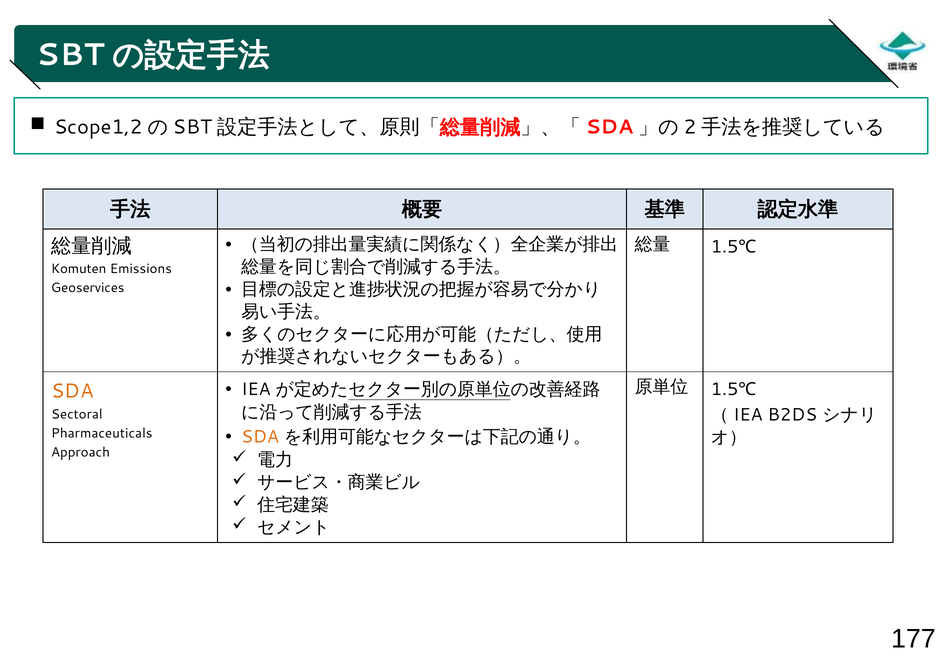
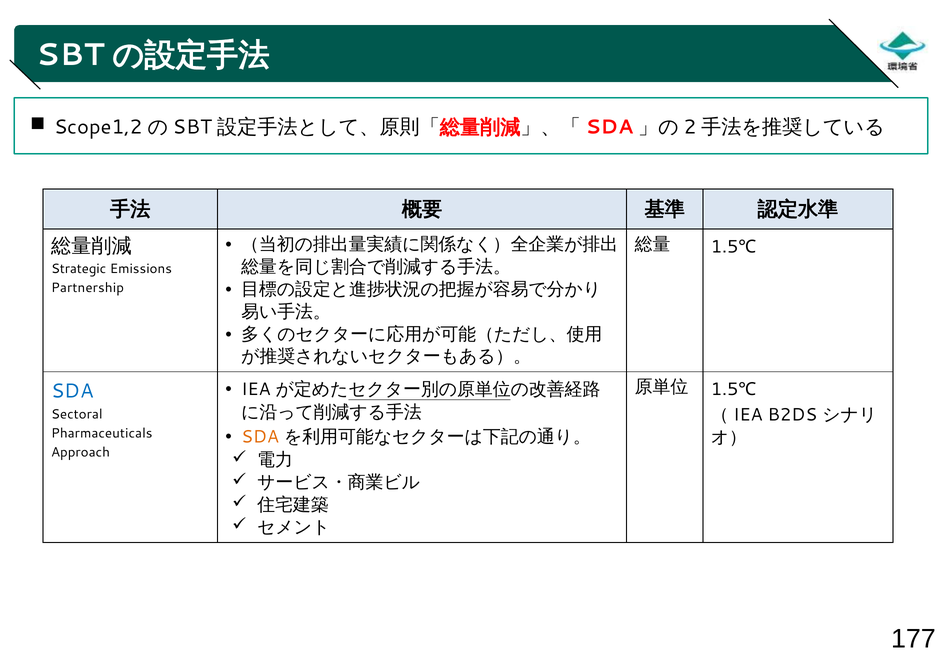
Komuten: Komuten -> Strategic (79, 269)
Geoservices: Geoservices -> Partnership (88, 288)
SDA colour: orange -> blue (72, 391)
